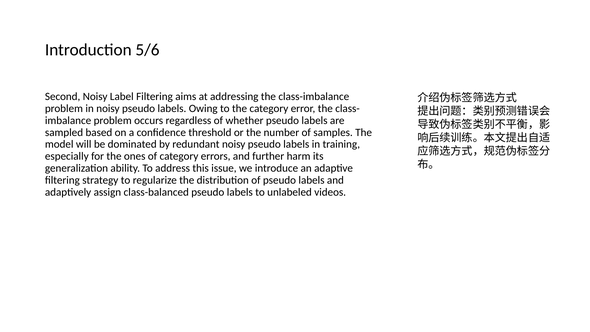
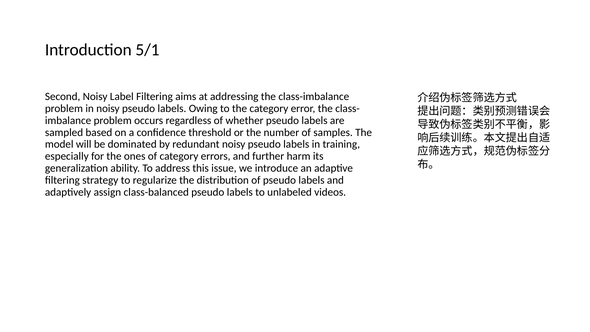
5/6: 5/6 -> 5/1 (148, 50)
